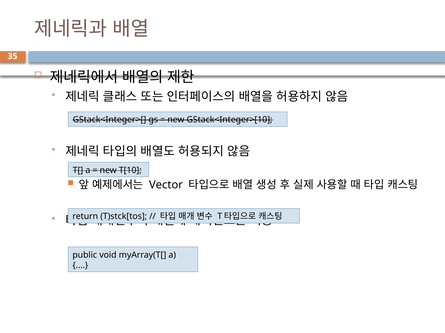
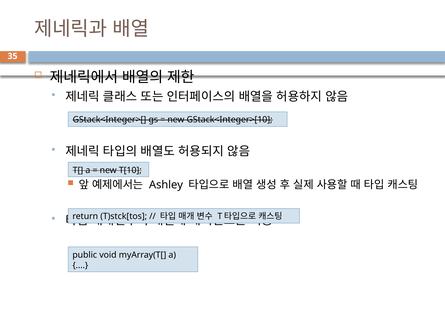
Vector: Vector -> Ashley (166, 185)
